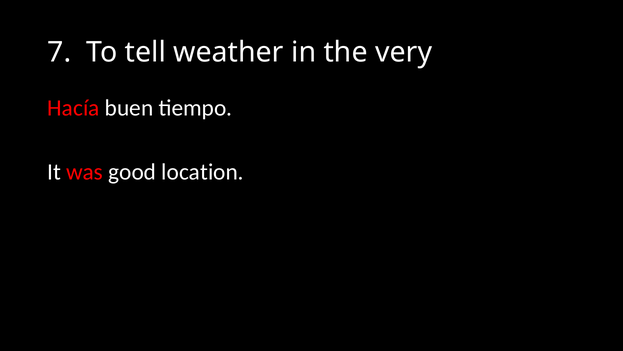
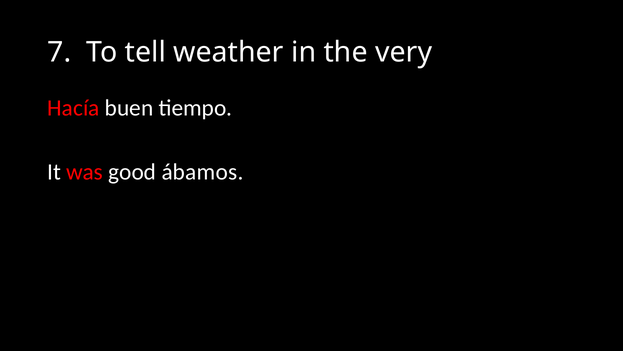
location: location -> ábamos (203, 172)
